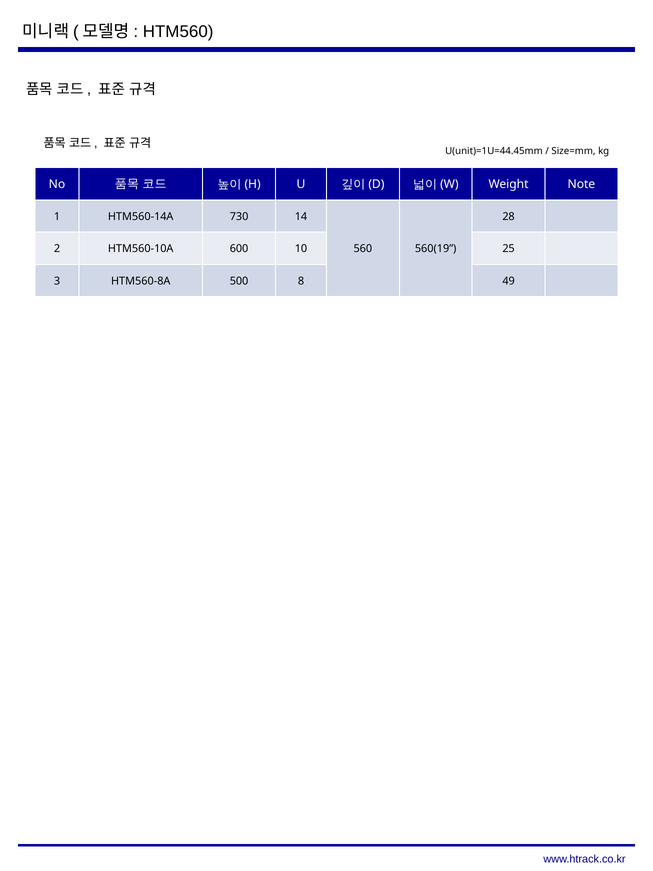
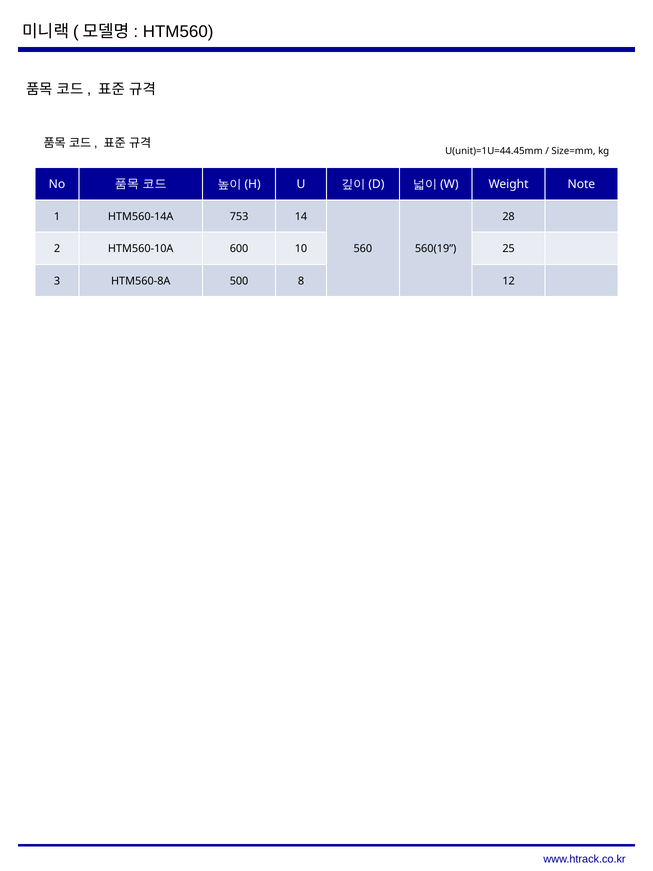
730: 730 -> 753 (239, 217)
49: 49 -> 12 (509, 281)
